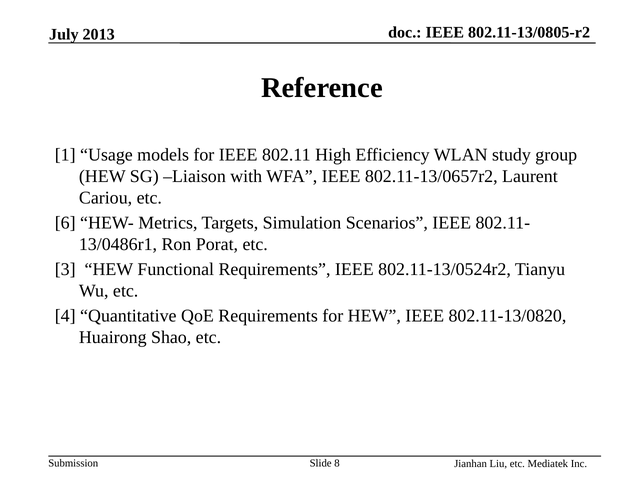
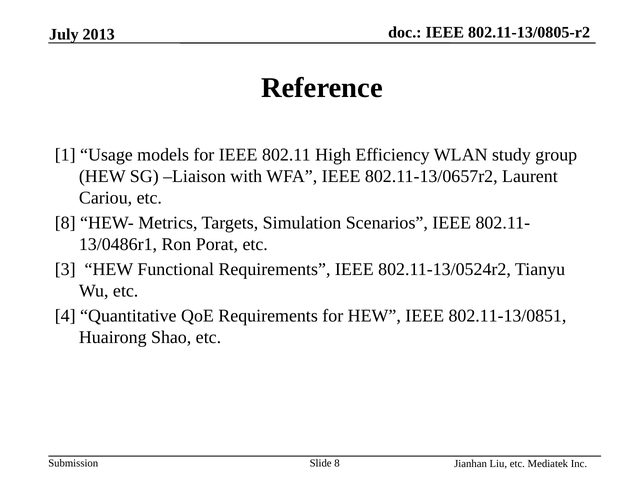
6: 6 -> 8 (65, 223)
802.11-13/0820: 802.11-13/0820 -> 802.11-13/0851 (507, 316)
